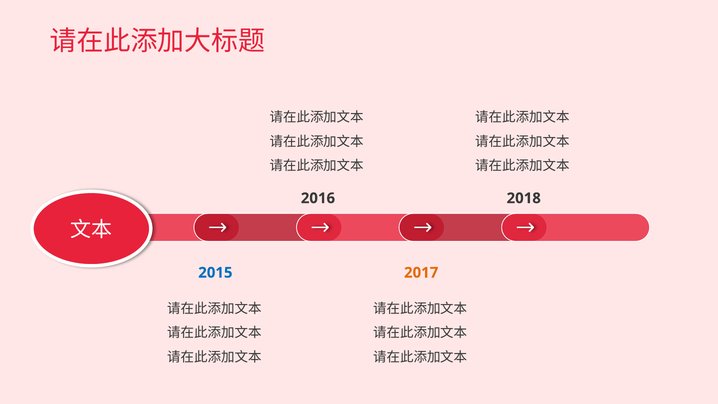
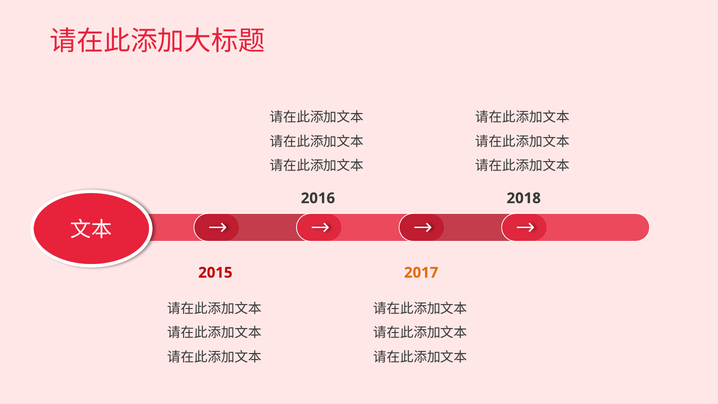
2015 colour: blue -> red (215, 273)
